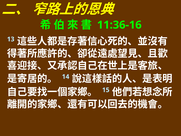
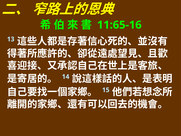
11:36-16: 11:36-16 -> 11:65-16 (119, 25)
